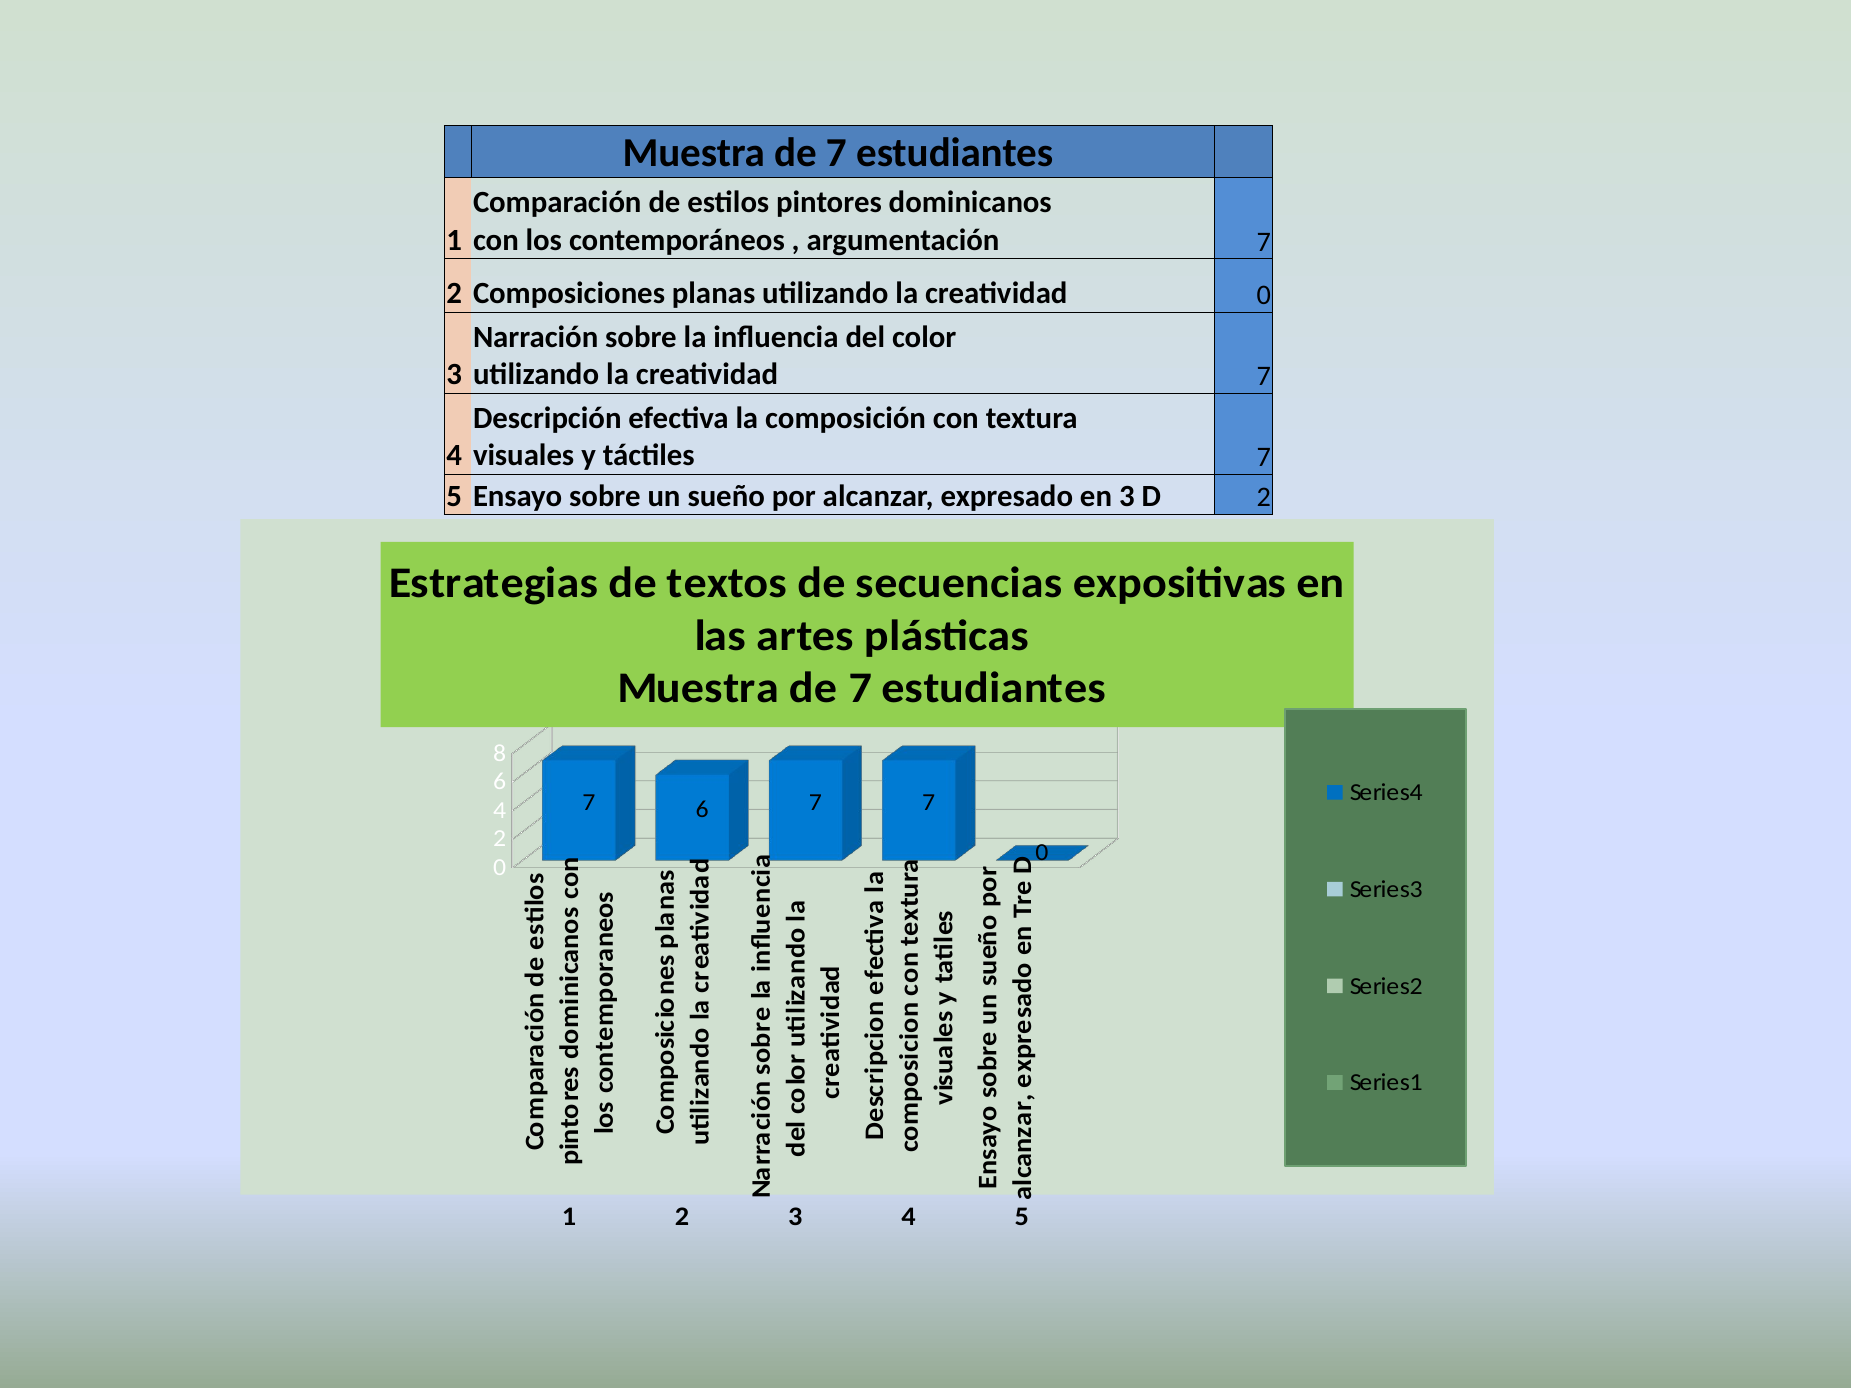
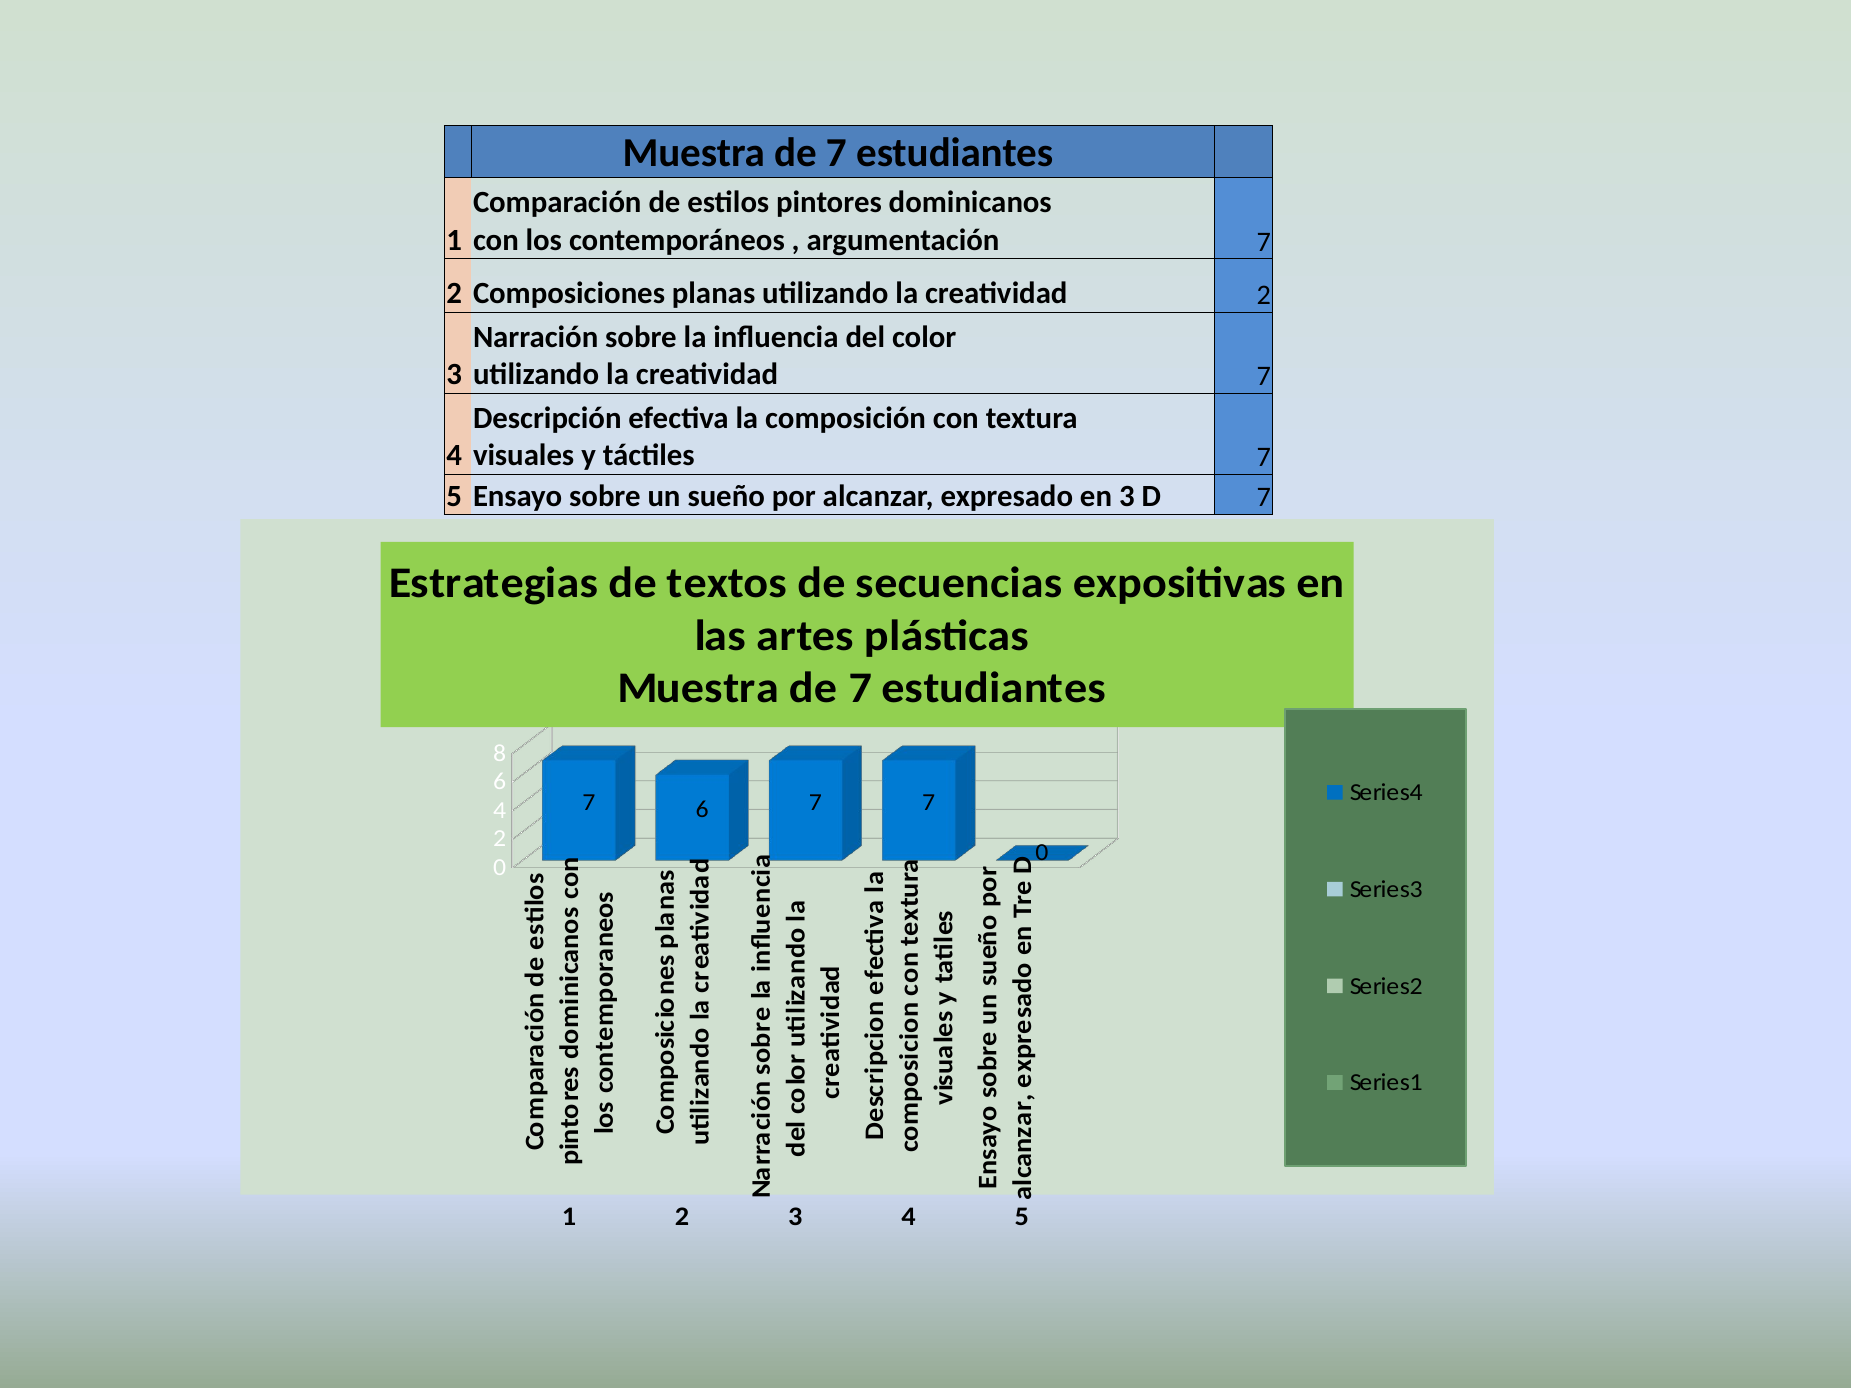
creatividad 0: 0 -> 2 (1264, 295)
D 2: 2 -> 7 (1264, 498)
